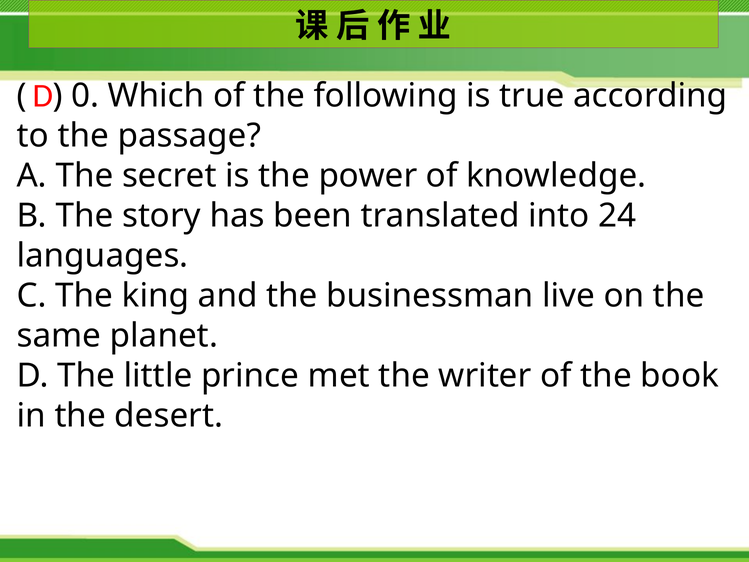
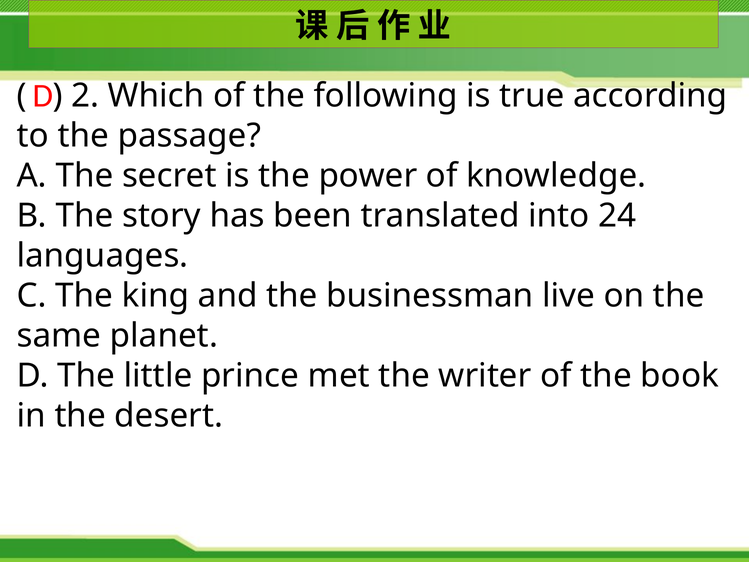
0: 0 -> 2 (85, 96)
